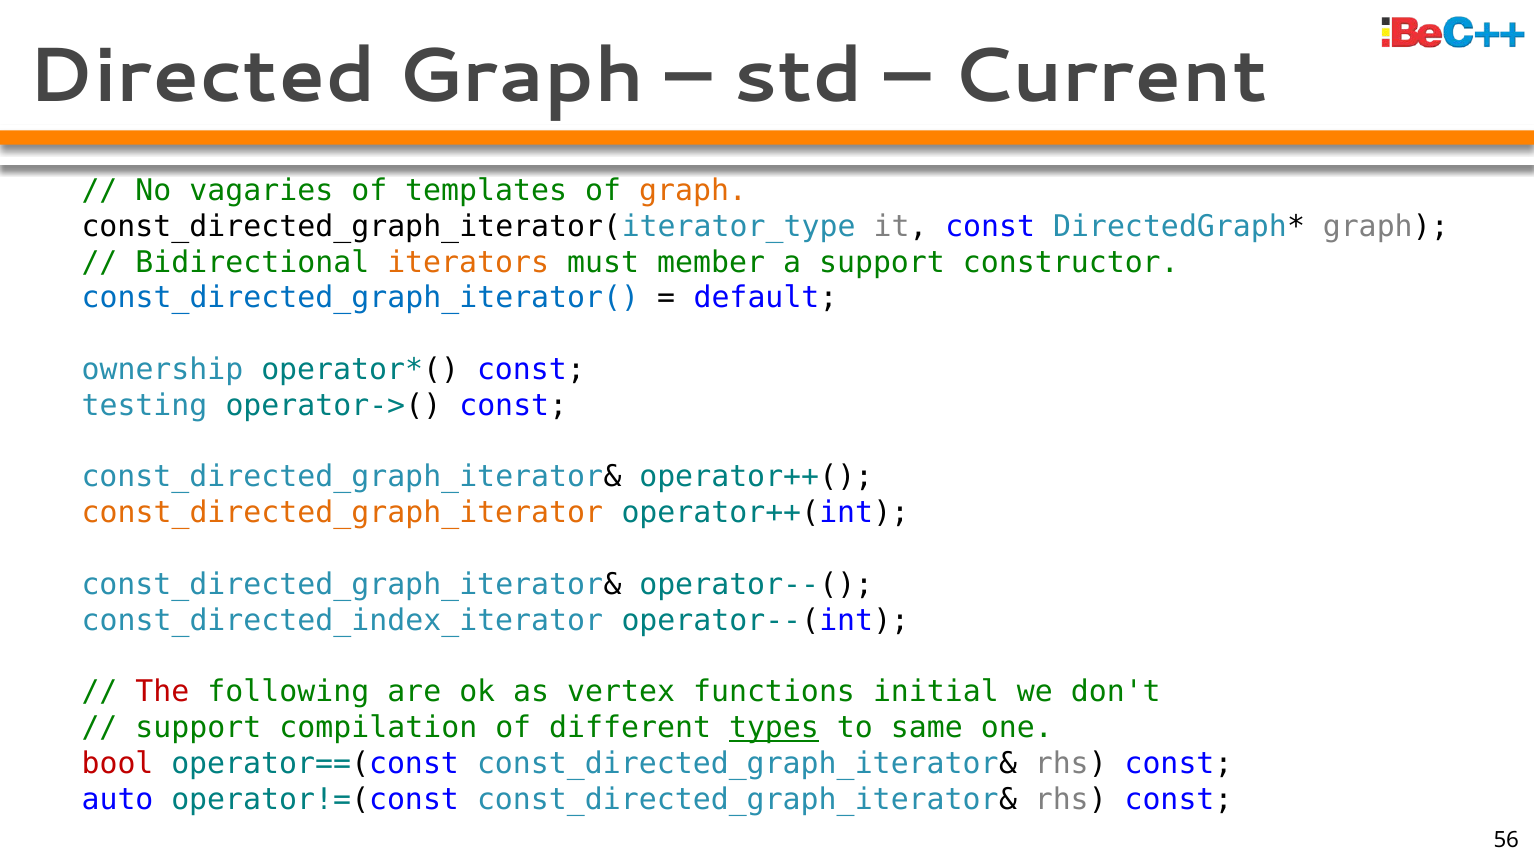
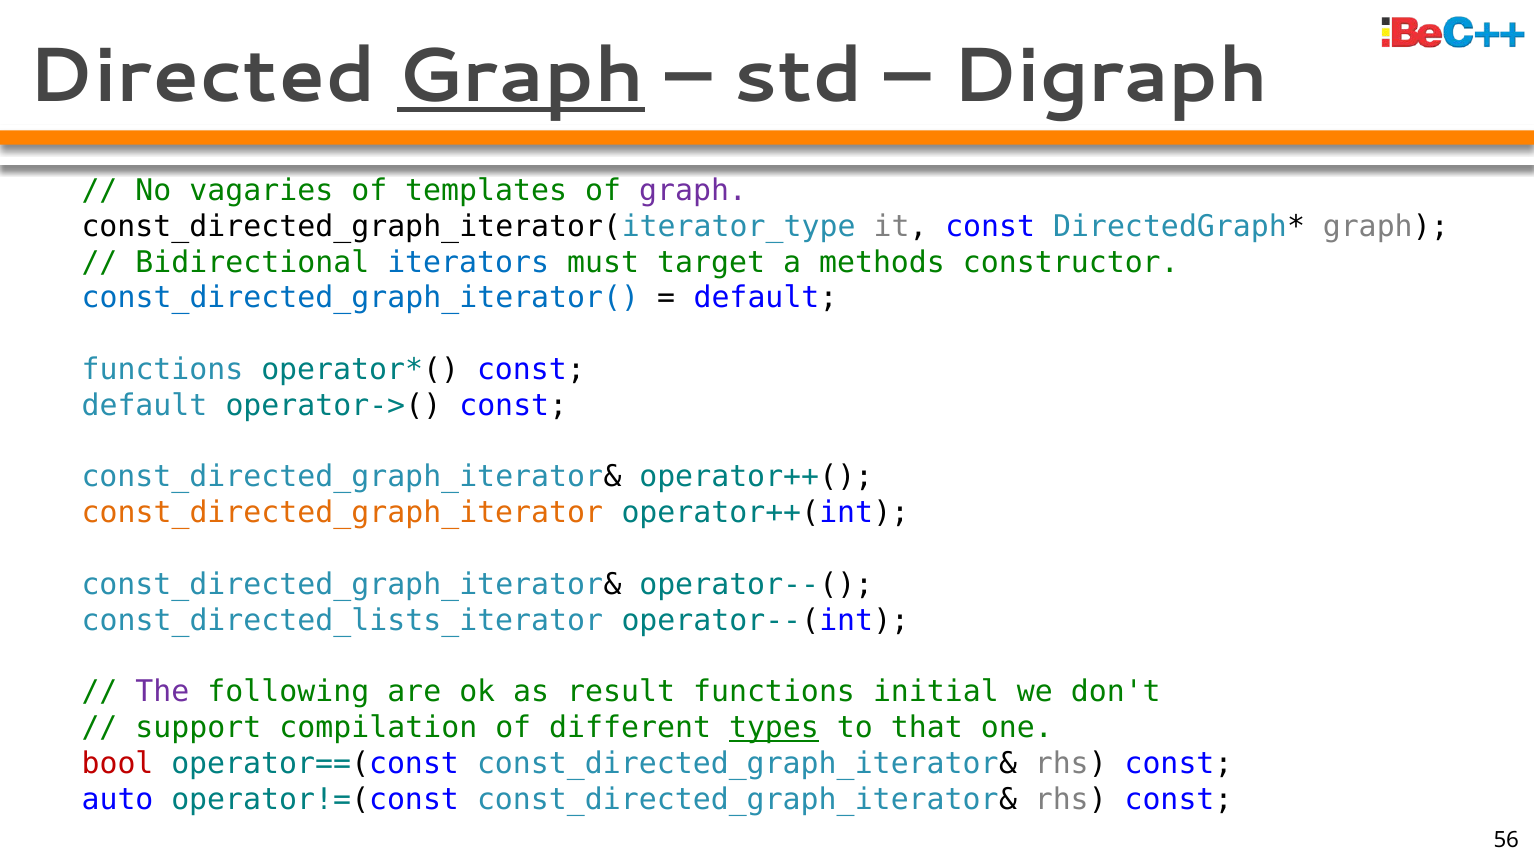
Graph underline: none -> present (521, 76)
Current: Current -> Digraph (1110, 76)
graph colour: orange -> purple (693, 191)
iterators colour: orange -> blue (468, 262)
member: member -> target (711, 262)
a support: support -> methods (882, 262)
ownership: ownership -> functions (162, 370)
testing: testing -> default (144, 405)
const_directed_index_iterator: const_directed_index_iterator -> const_directed_lists_iterator (342, 620)
The colour: red -> purple (162, 692)
vertex: vertex -> result (621, 692)
same: same -> that (927, 728)
